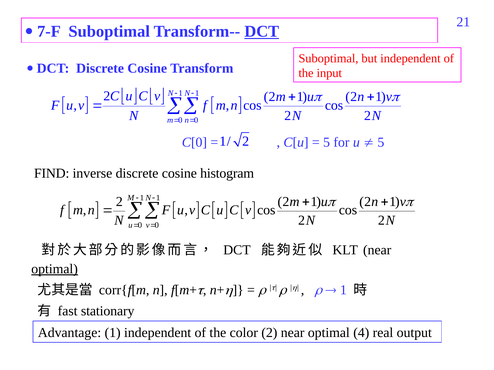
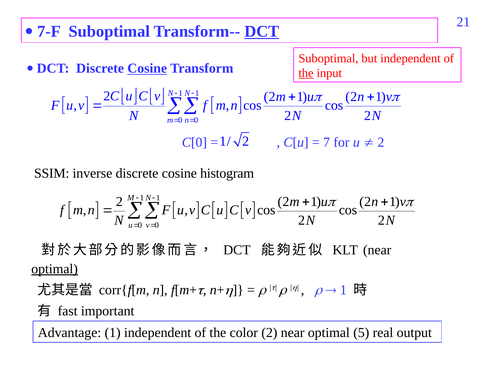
Cosine underline: none -> present (147, 69)
the underline: none -> present (306, 73)
5: 5 -> 7 (327, 142)
5: 5 -> 2 (381, 142)
FIND: FIND -> SSIM (52, 174)
stationary: stationary -> important (108, 311)
4: 4 -> 5 (361, 333)
